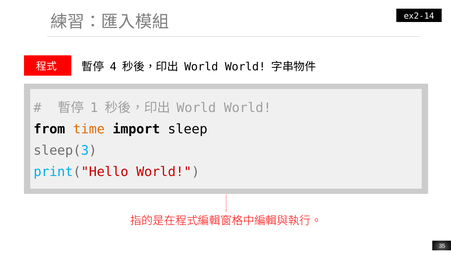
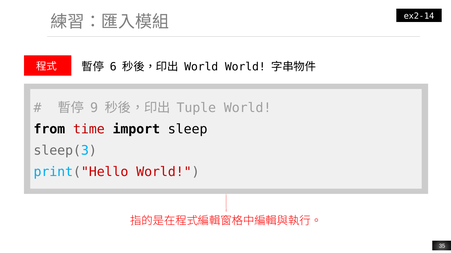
4: 4 -> 6 (113, 67)
1: 1 -> 9 (94, 108)
World: World -> Tuple (196, 108)
time colour: orange -> red (89, 129)
